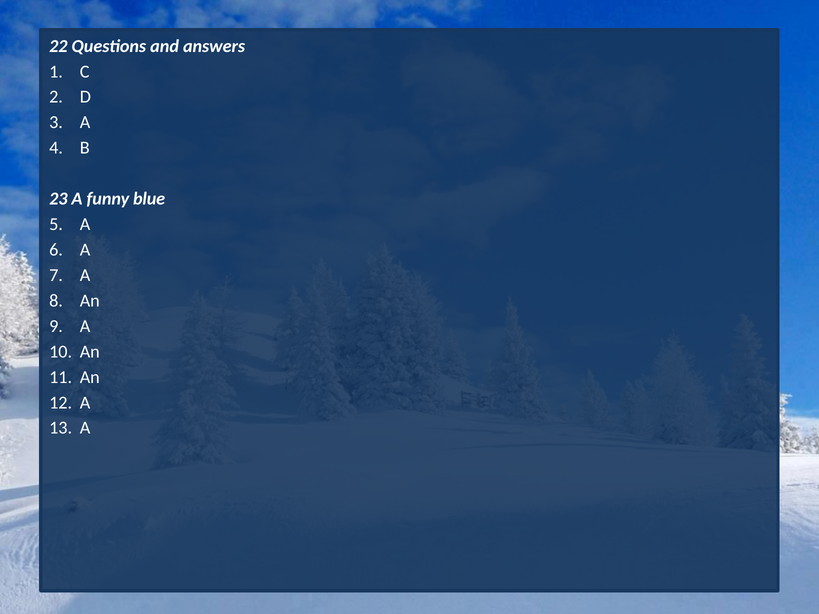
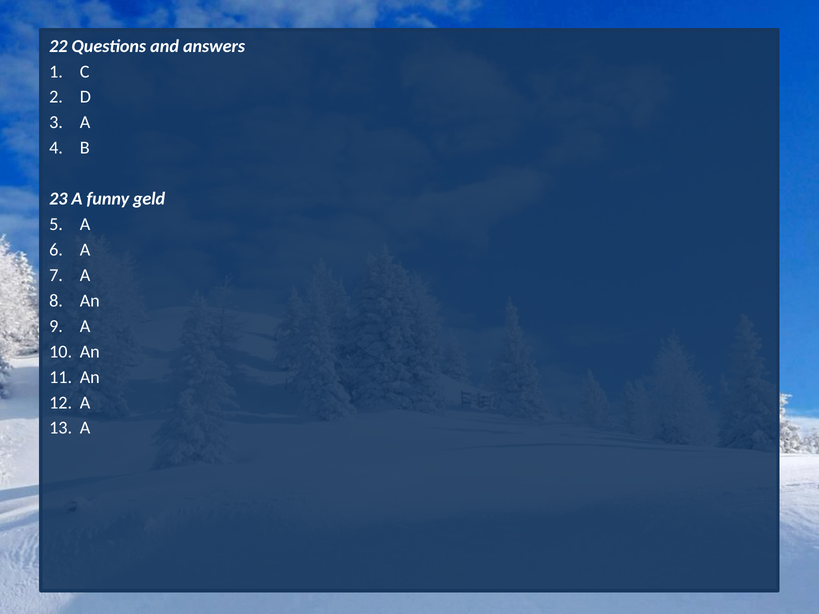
blue: blue -> geld (149, 199)
